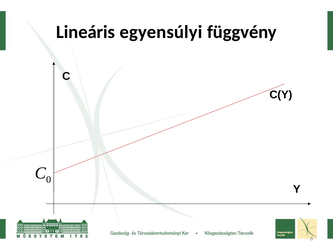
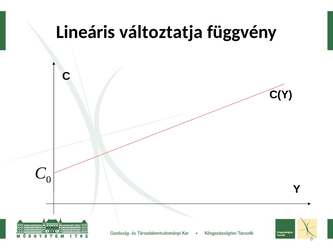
egyensúlyi: egyensúlyi -> változtatja (161, 32)
